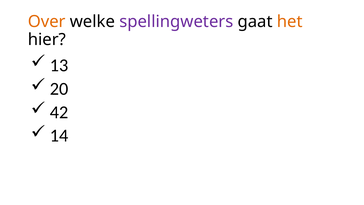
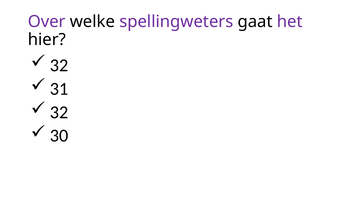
Over colour: orange -> purple (47, 22)
het colour: orange -> purple (290, 22)
13: 13 -> 32 (59, 65)
20: 20 -> 31 (59, 89)
42: 42 -> 32 (59, 112)
14: 14 -> 30 (59, 136)
